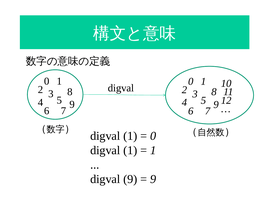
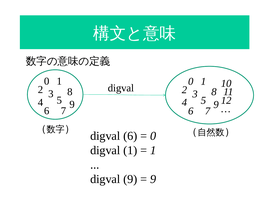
1: 1 -> 6 (130, 136)
